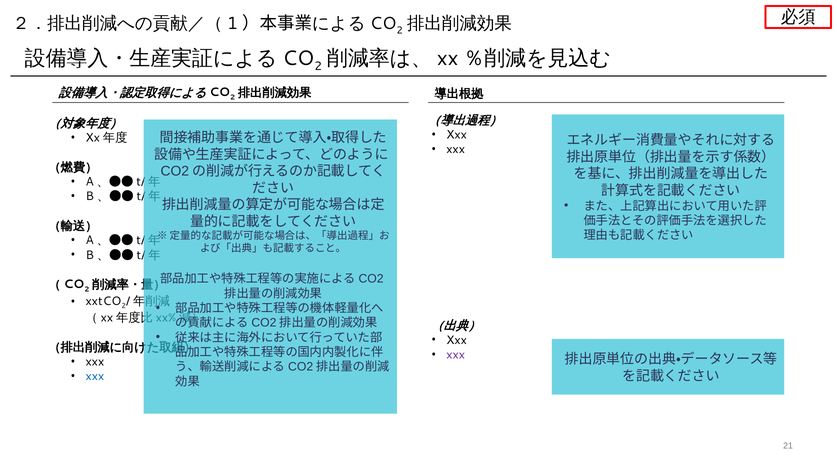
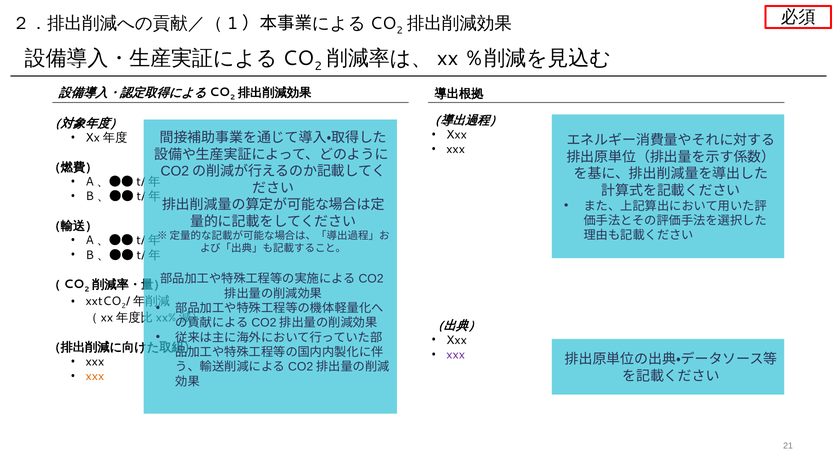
xxx colour: blue -> orange (95, 376)
